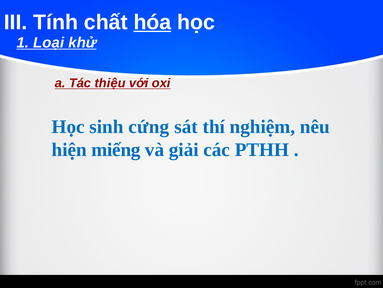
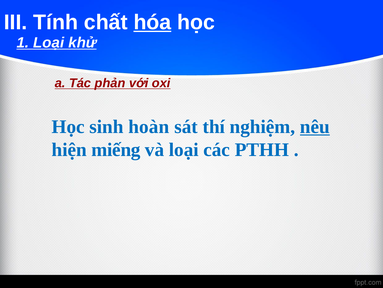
thiệu: thiệu -> phản (110, 83)
cứng: cứng -> hoàn (149, 126)
nêu underline: none -> present (315, 126)
và giải: giải -> loại (184, 149)
